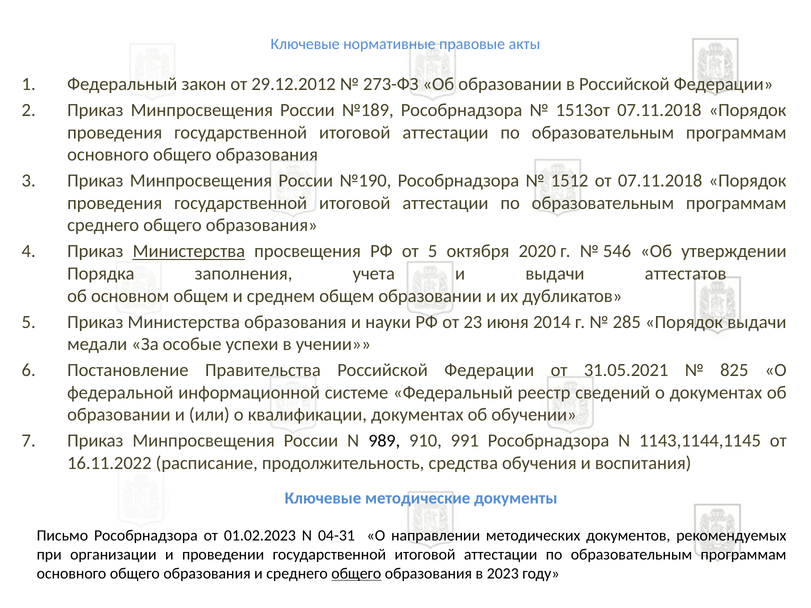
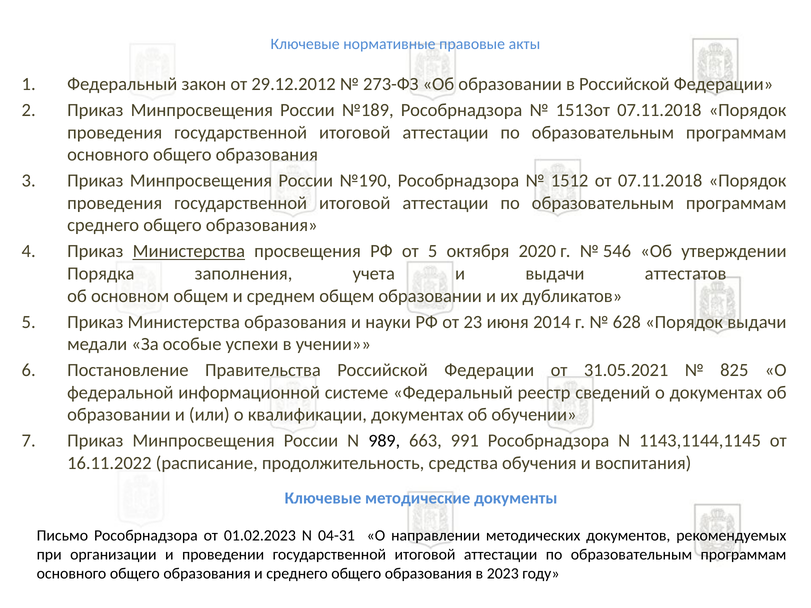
285: 285 -> 628 (627, 322)
910: 910 -> 663 (425, 441)
общего underline: present -> none (356, 574)
